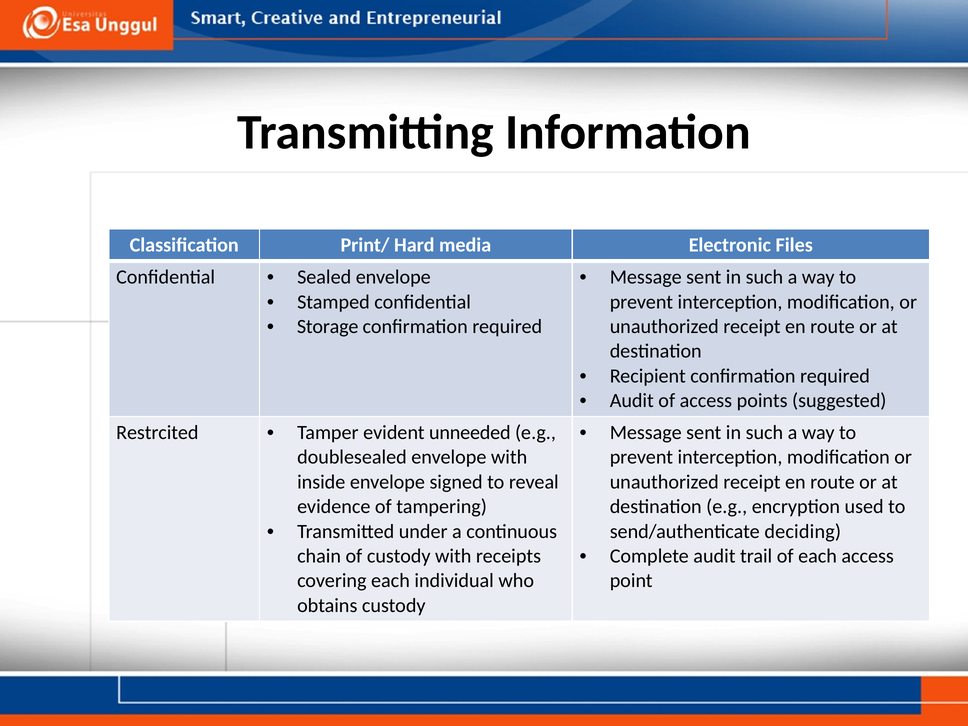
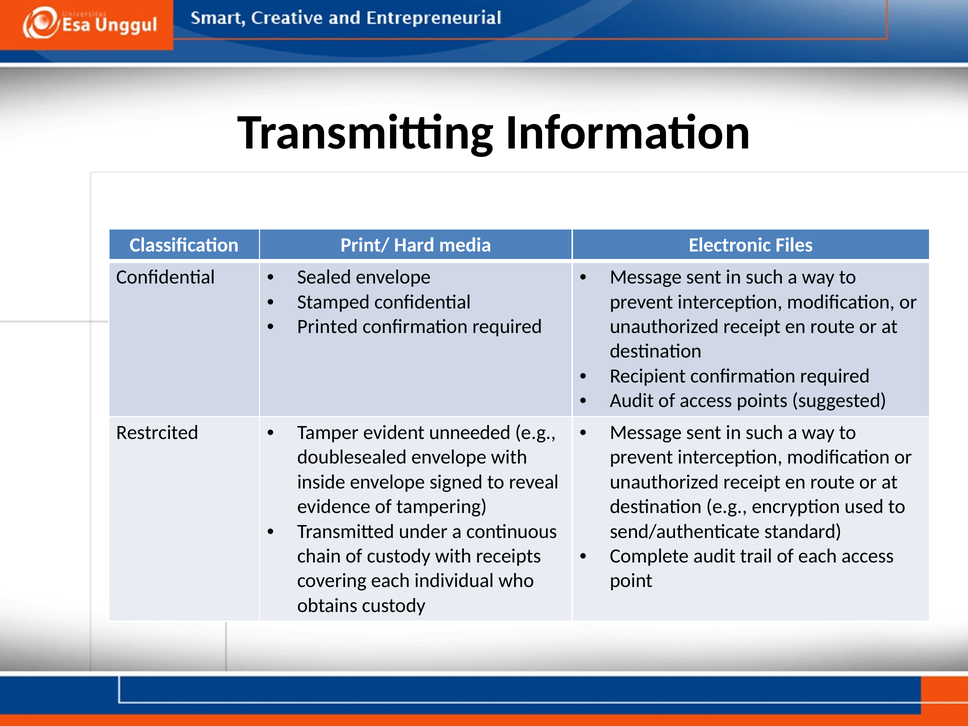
Storage: Storage -> Printed (328, 327)
deciding: deciding -> standard (803, 531)
